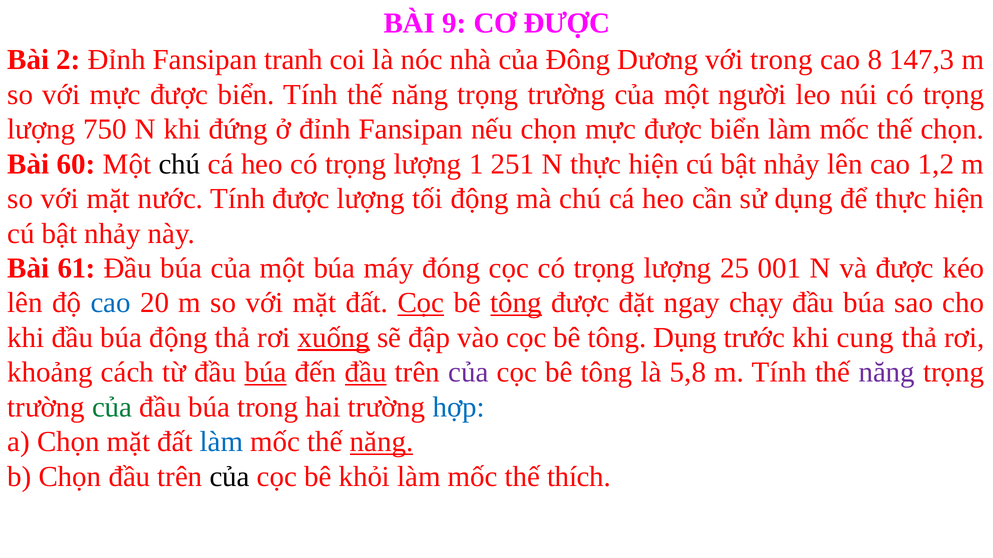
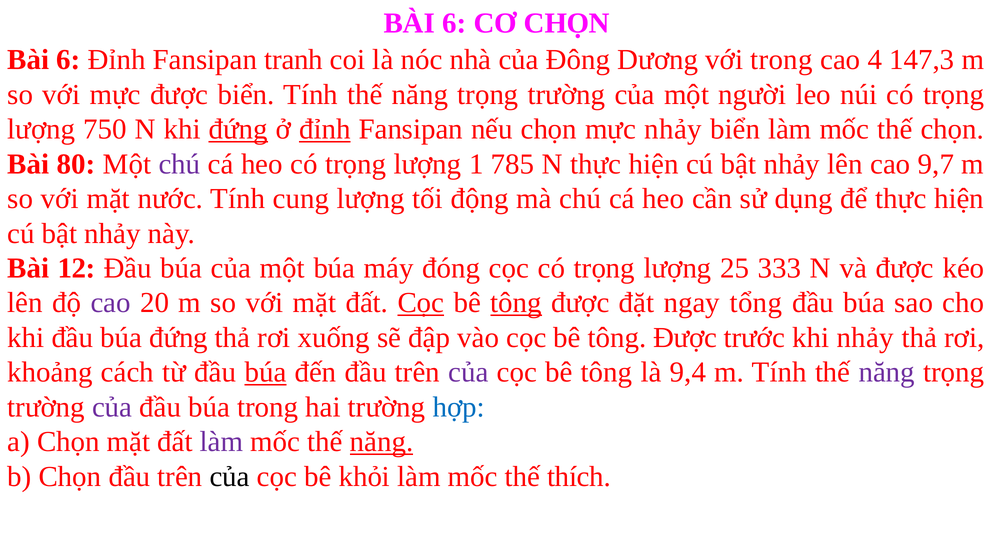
9: 9 -> 6 (454, 23)
CƠ ĐƯỢC: ĐƯỢC -> CHỌN (567, 23)
2: 2 -> 6 (68, 60)
8: 8 -> 4 (875, 60)
đứng underline: none -> present (238, 129)
đỉnh underline: none -> present (325, 129)
chọn mực được: được -> nhảy (673, 129)
60: 60 -> 80 (76, 164)
chú colour: black -> purple (179, 164)
251: 251 -> 785 (513, 164)
1,2: 1,2 -> 9,7 (936, 164)
Tính được: được -> cung (301, 199)
61: 61 -> 12 (77, 268)
001: 001 -> 333 (780, 268)
cao colour: blue -> purple (111, 303)
chạy: chạy -> tổng (756, 303)
búa động: động -> đứng (179, 338)
xuống underline: present -> none (334, 338)
Dụng: Dụng -> Được (685, 338)
khi cung: cung -> nhảy (865, 338)
đầu underline: present -> none (366, 373)
5,8: 5,8 -> 9,4 (688, 373)
của colour: green -> purple (112, 408)
làm colour: blue -> purple (222, 442)
